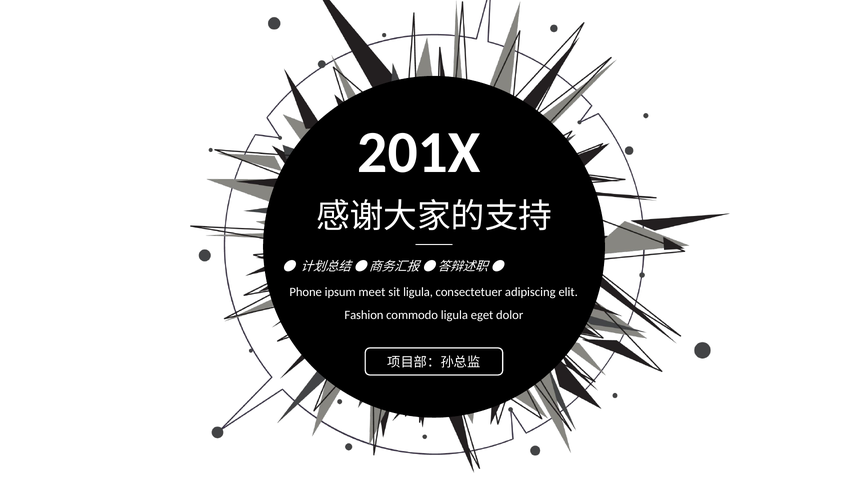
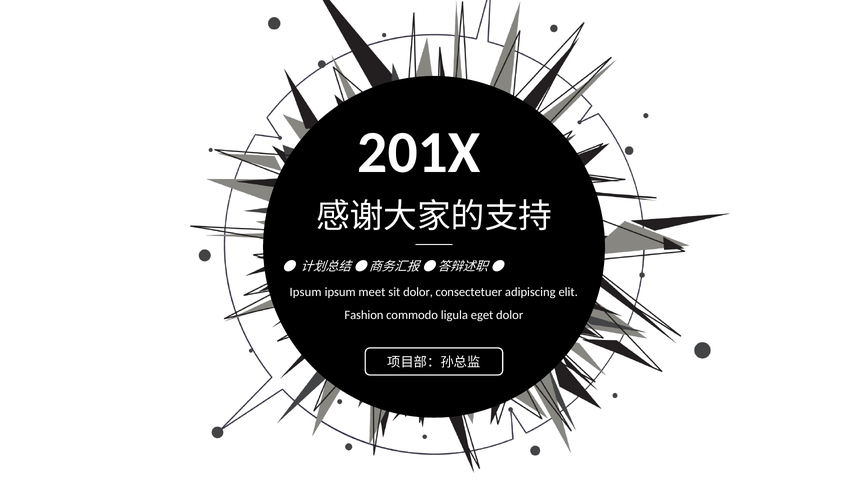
Phone: Phone -> Ipsum (306, 292)
sit ligula: ligula -> dolor (418, 292)
